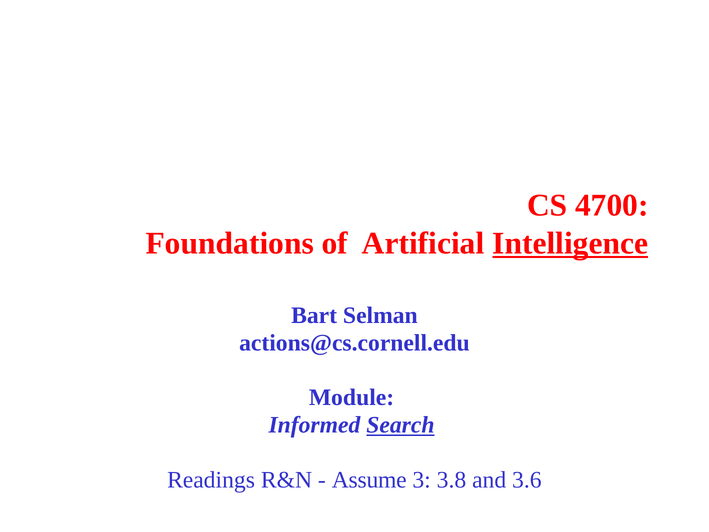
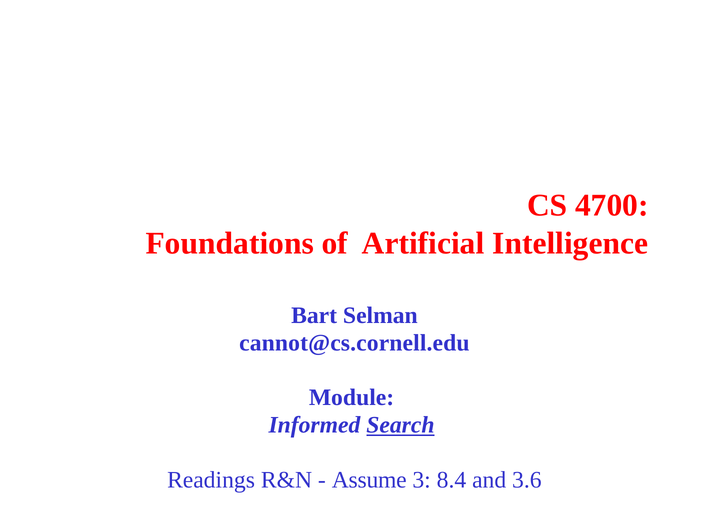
Intelligence underline: present -> none (570, 243)
actions@cs.cornell.edu: actions@cs.cornell.edu -> cannot@cs.cornell.edu (354, 343)
3.8: 3.8 -> 8.4 (451, 480)
